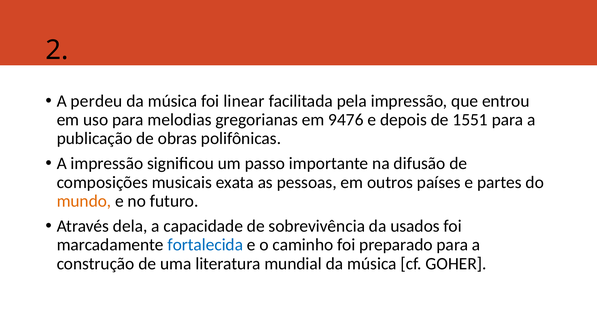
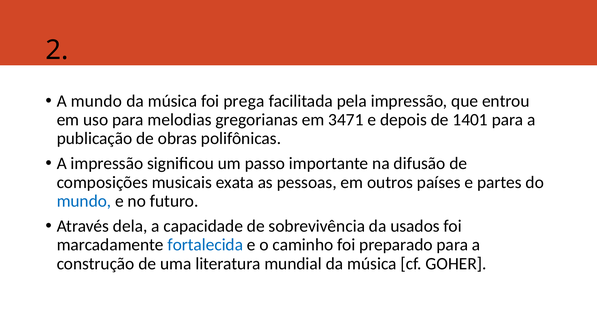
A perdeu: perdeu -> mundo (96, 101)
linear: linear -> prega (244, 101)
9476: 9476 -> 3471 (346, 120)
1551: 1551 -> 1401 (470, 120)
mundo colour: orange -> blue (84, 201)
